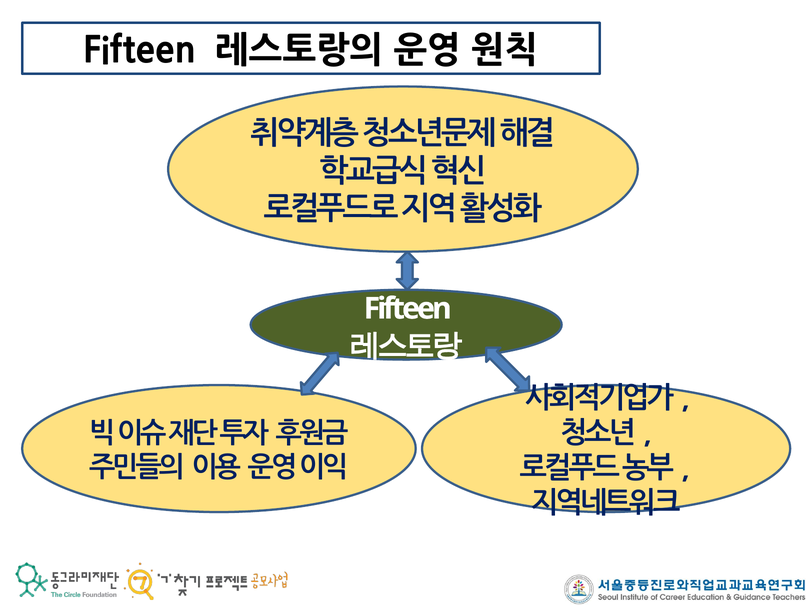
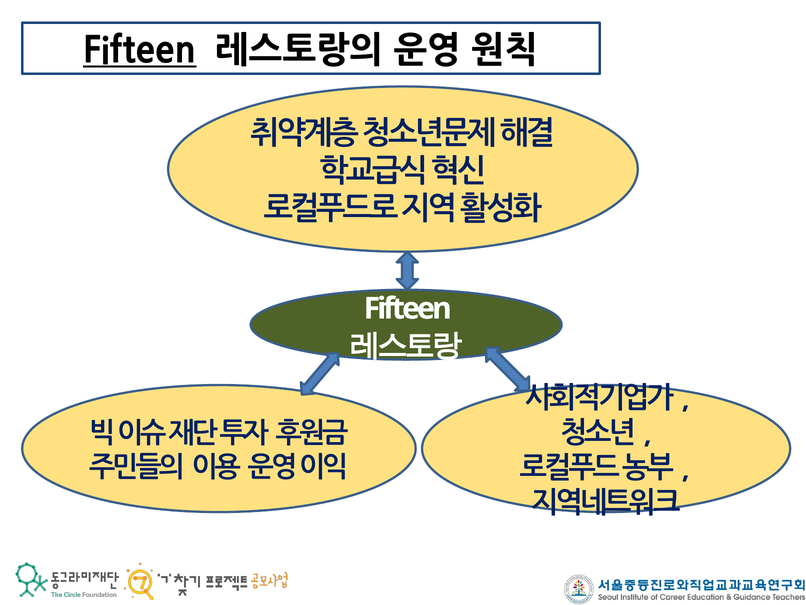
Fifteen underline: none -> present (140, 51)
